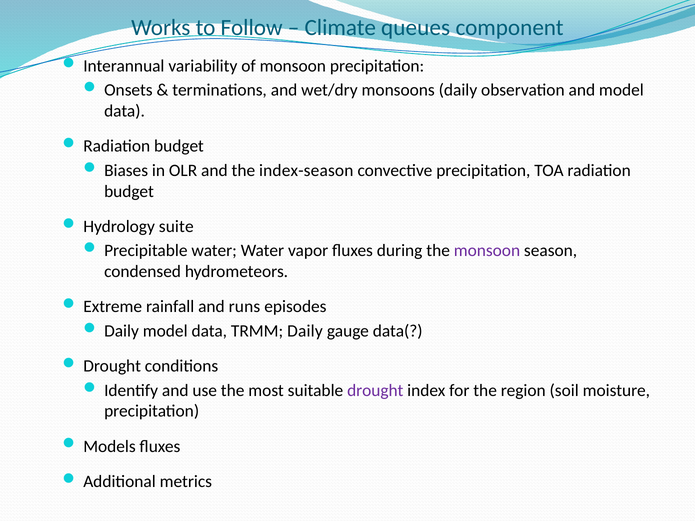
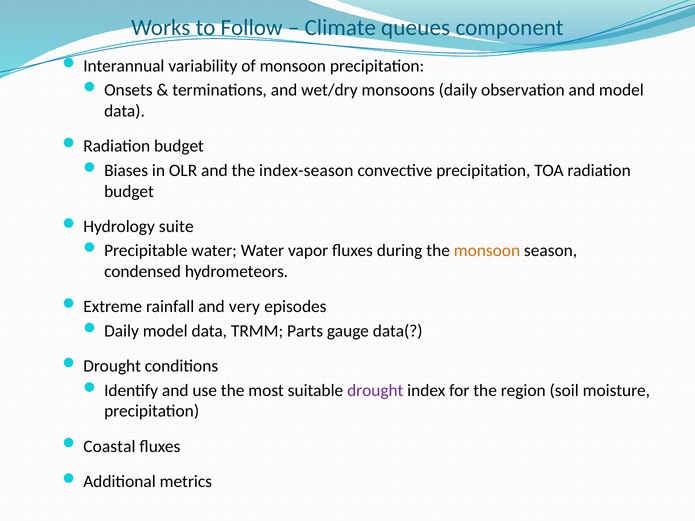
monsoon colour: purple -> orange (487, 251)
runs: runs -> very (244, 307)
TRMM Daily: Daily -> Parts (305, 331)
Models: Models -> Coastal (109, 447)
